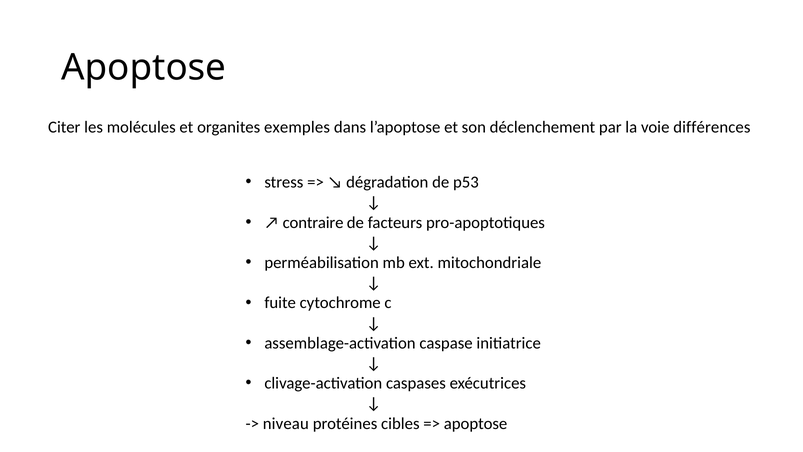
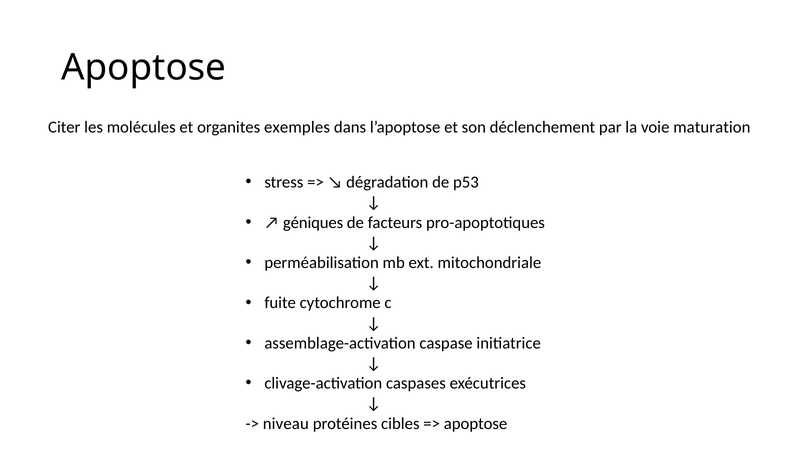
différences: différences -> maturation (712, 127)
contraire: contraire -> géniques (313, 222)
